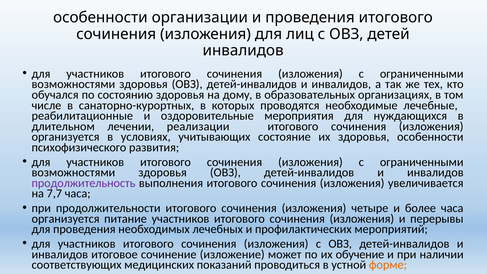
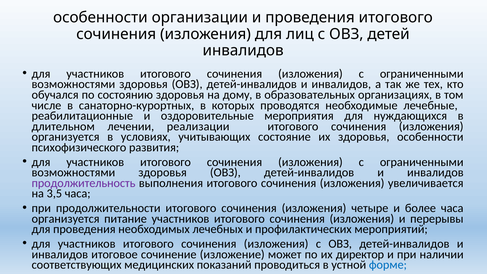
7,7: 7,7 -> 3,5 (54, 194)
обучение: обучение -> директор (360, 254)
форме colour: orange -> blue (388, 265)
